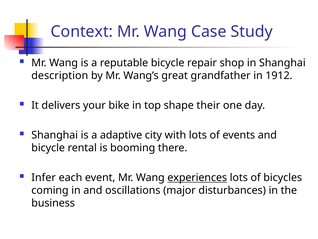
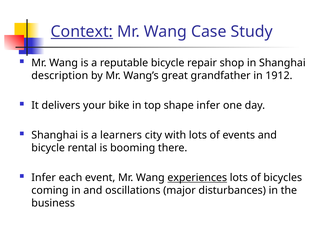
Context underline: none -> present (82, 32)
shape their: their -> infer (208, 105)
adaptive: adaptive -> learners (121, 135)
